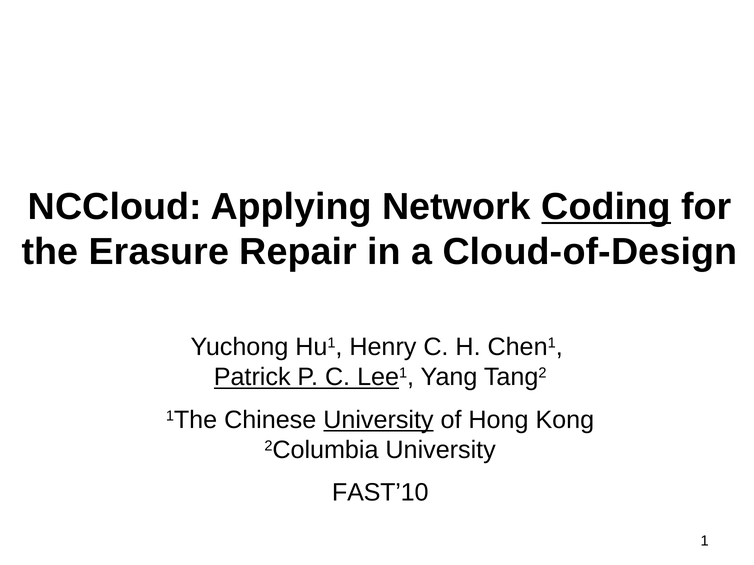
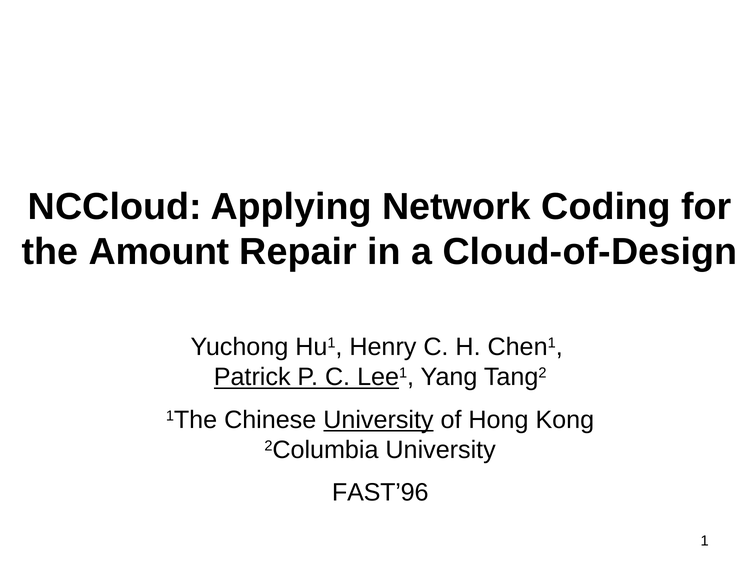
Coding underline: present -> none (606, 207)
Erasure: Erasure -> Amount (159, 252)
FAST’10: FAST’10 -> FAST’96 (380, 493)
